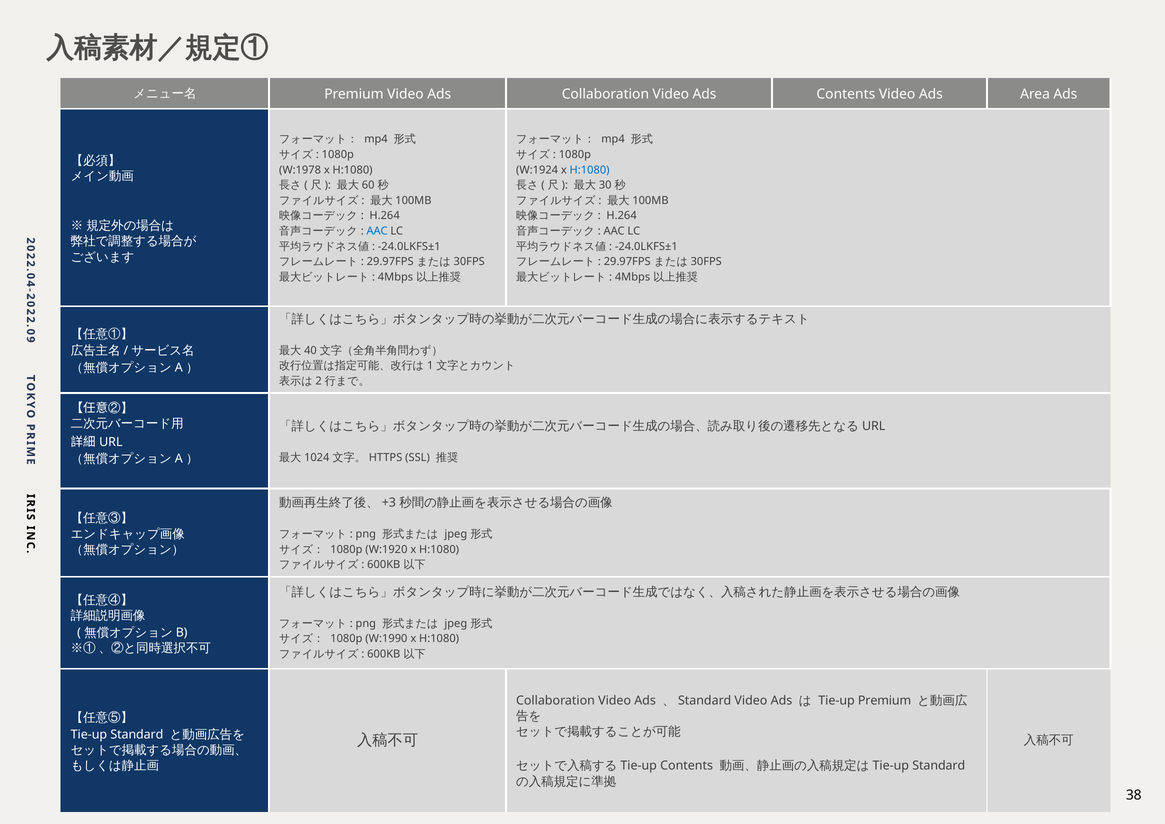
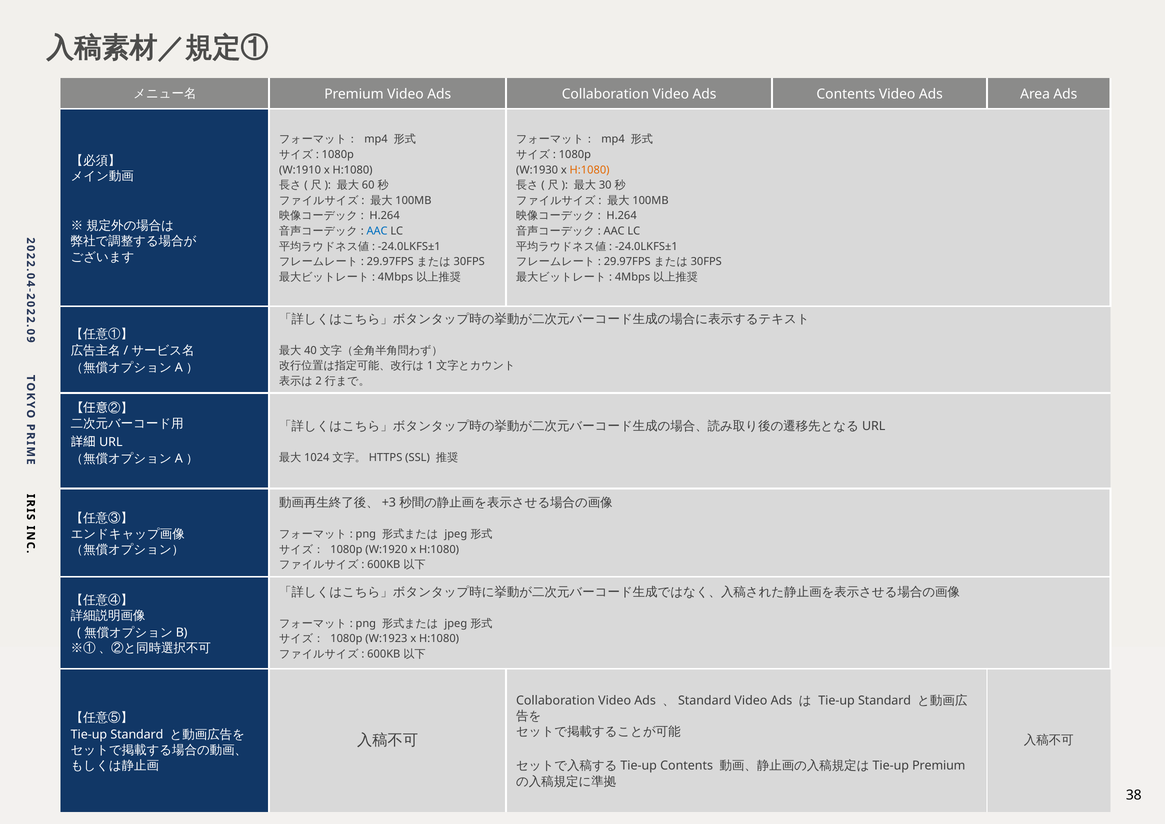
W:1978: W:1978 -> W:1910 (300, 170)
W:1924: W:1924 -> W:1930 (537, 170)
H:1080 colour: blue -> orange (590, 170)
W:1990: W:1990 -> W:1923 (386, 639)
Premium: Premium -> Standard (885, 700)
Standard: Standard -> Premium (939, 766)
